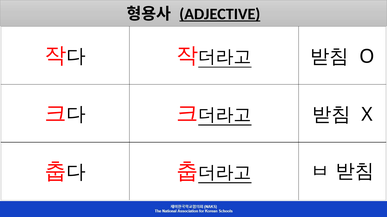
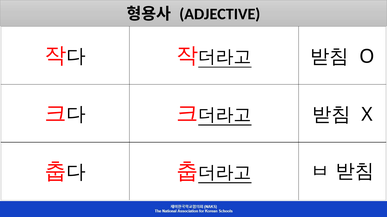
ADJECTIVE underline: present -> none (220, 14)
